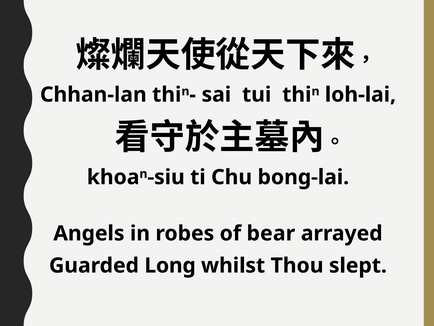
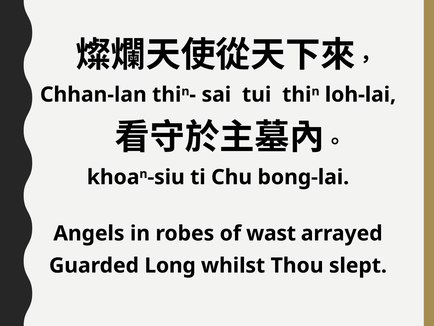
bear: bear -> wast (271, 233)
